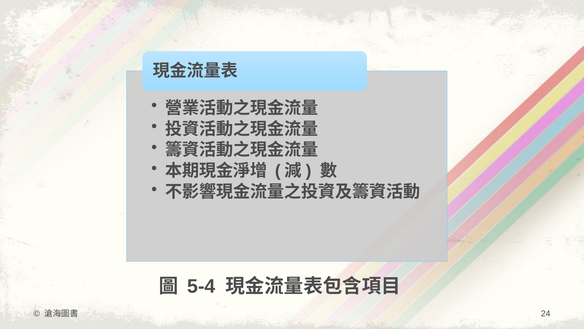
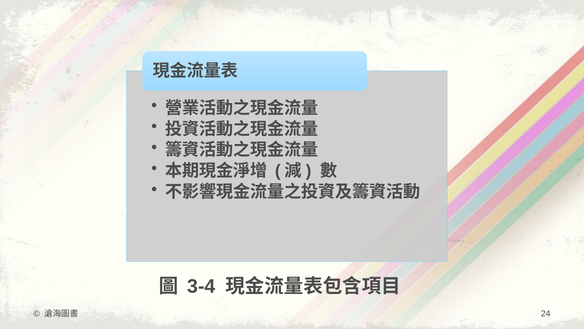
5-4: 5-4 -> 3-4 (201, 286)
